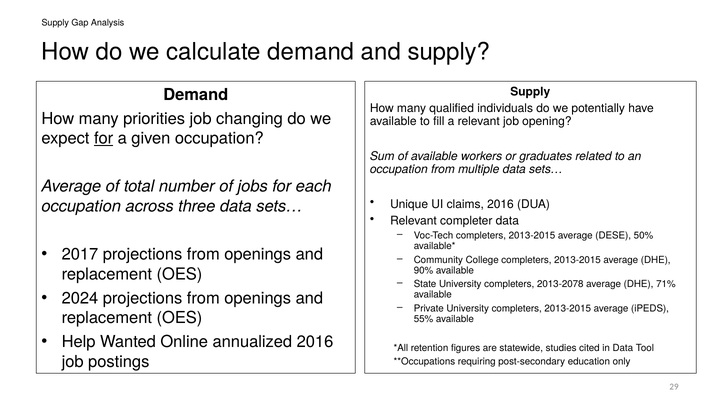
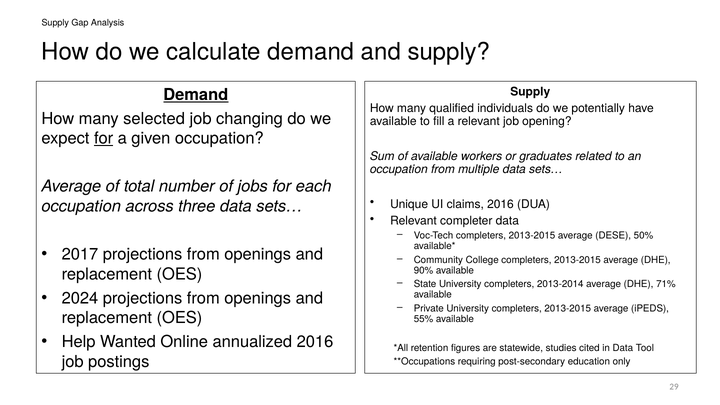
Demand underline: none -> present (196, 95)
priorities: priorities -> selected (154, 119)
2013-2078: 2013-2078 -> 2013-2014 (560, 284)
